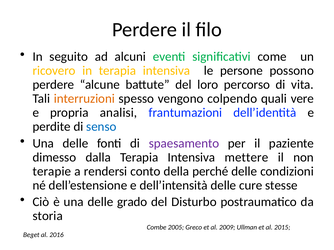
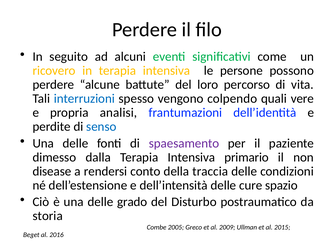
interruzioni colour: orange -> blue (84, 99)
mettere: mettere -> primario (247, 158)
terapie: terapie -> disease (52, 172)
perché: perché -> traccia (210, 172)
stesse: stesse -> spazio (281, 186)
